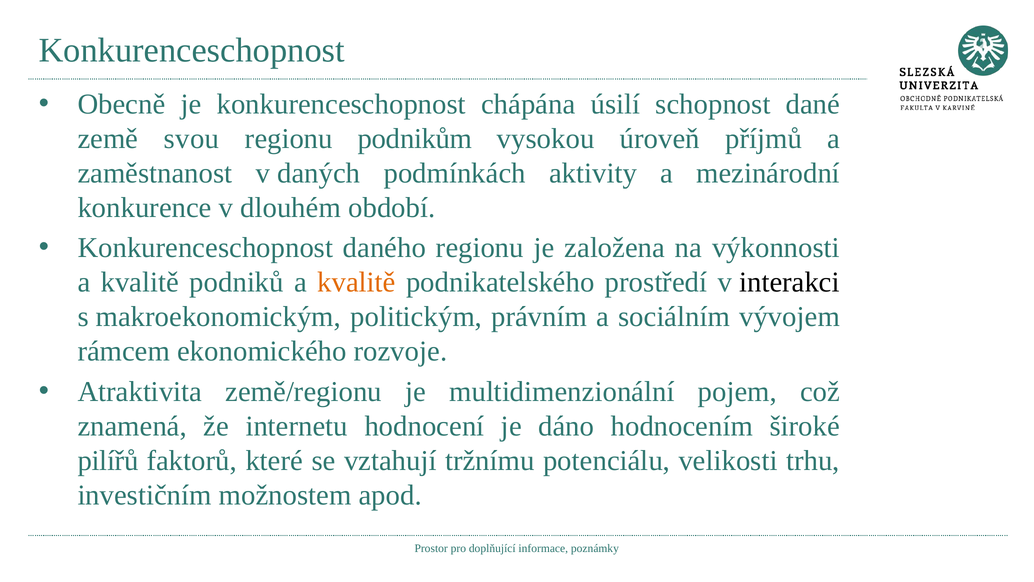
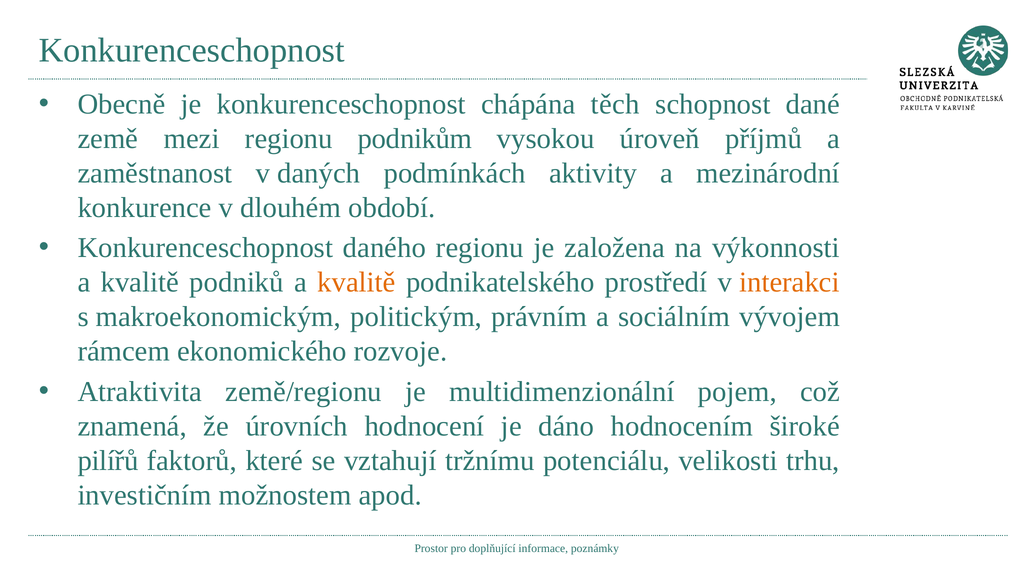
úsilí: úsilí -> těch (615, 104)
svou: svou -> mezi (192, 139)
interakci colour: black -> orange (789, 282)
internetu: internetu -> úrovních (297, 426)
